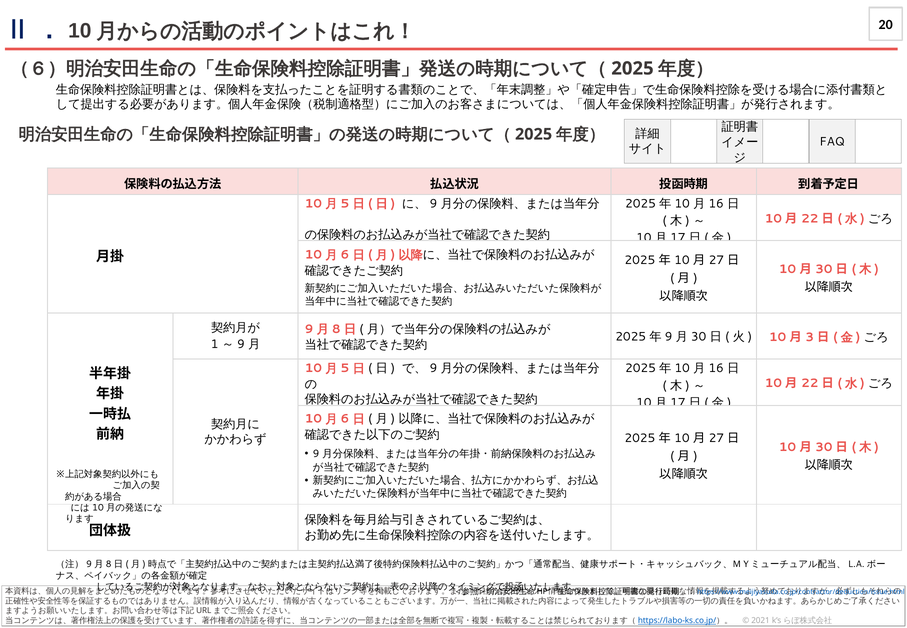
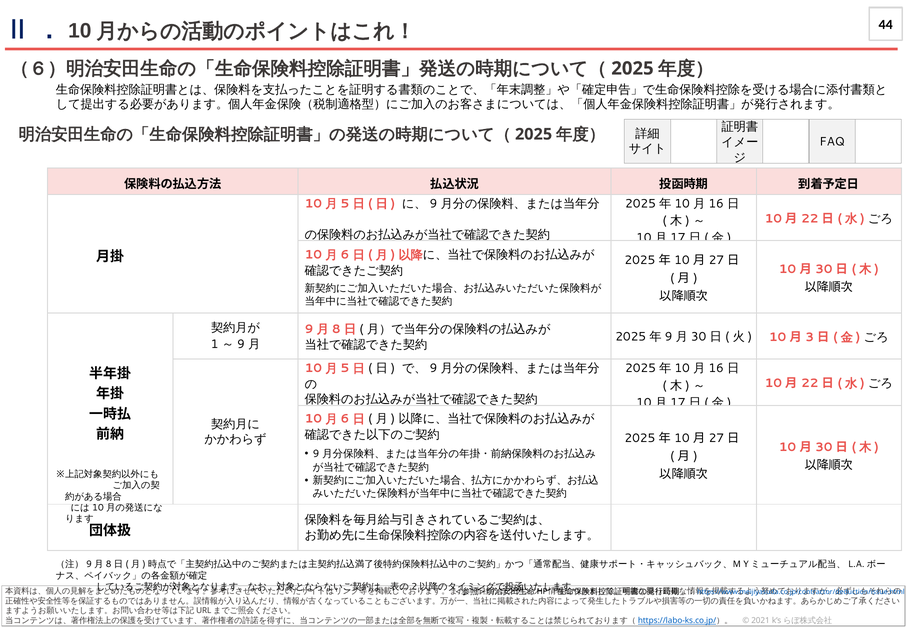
20: 20 -> 44 (886, 25)
